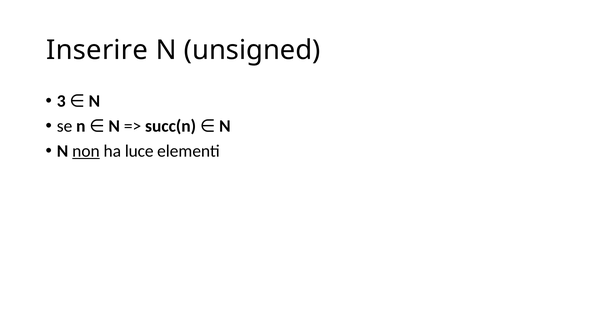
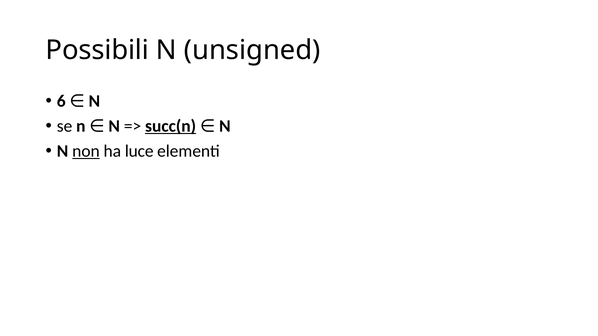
Inserire: Inserire -> Possibili (97, 50)
3: 3 -> 6 (61, 101)
succ(n underline: none -> present (171, 126)
